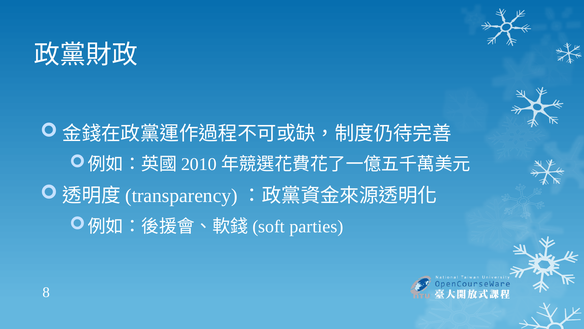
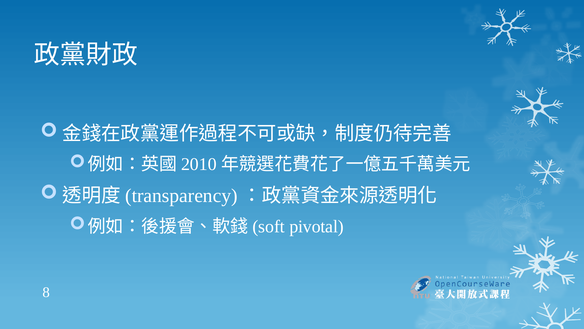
parties: parties -> pivotal (317, 226)
